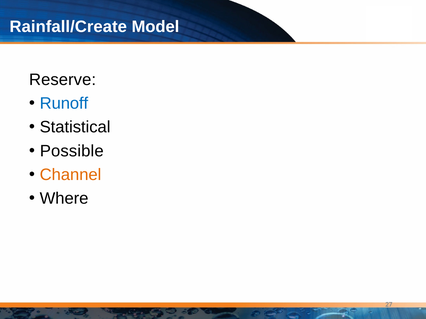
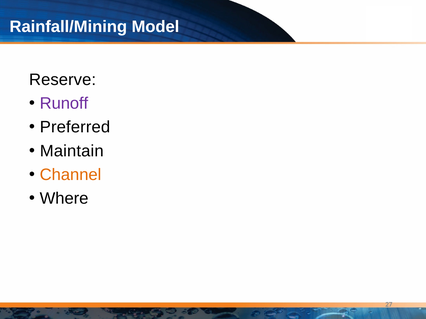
Rainfall/Create: Rainfall/Create -> Rainfall/Mining (68, 27)
Runoff colour: blue -> purple (64, 104)
Statistical: Statistical -> Preferred (75, 127)
Possible: Possible -> Maintain (72, 151)
